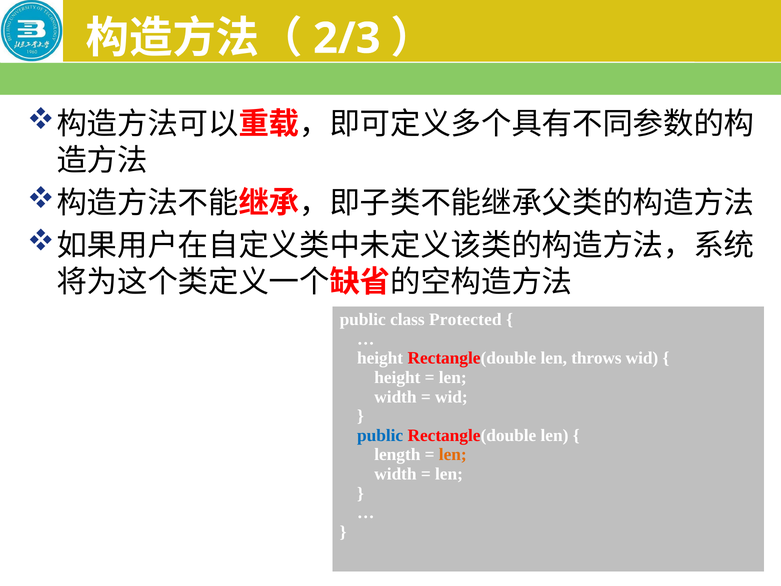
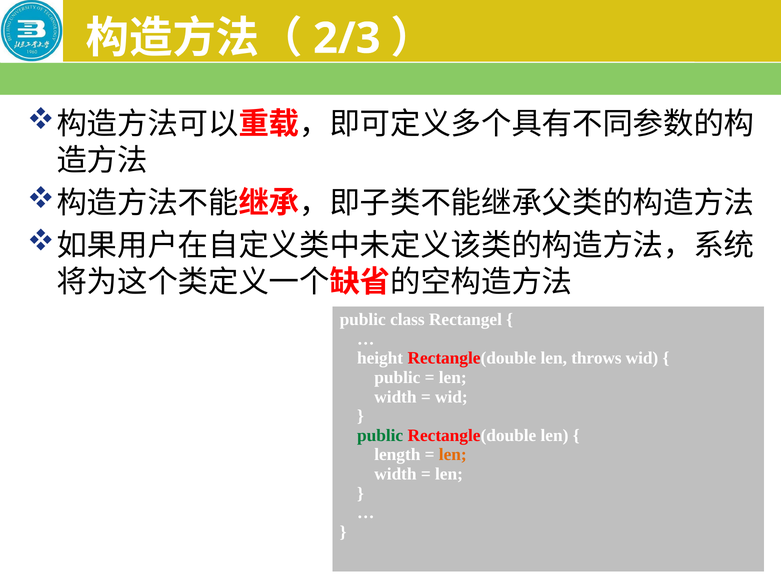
Protected: Protected -> Rectangel (465, 320)
height: height -> public (397, 377)
public colour: blue -> green (380, 435)
